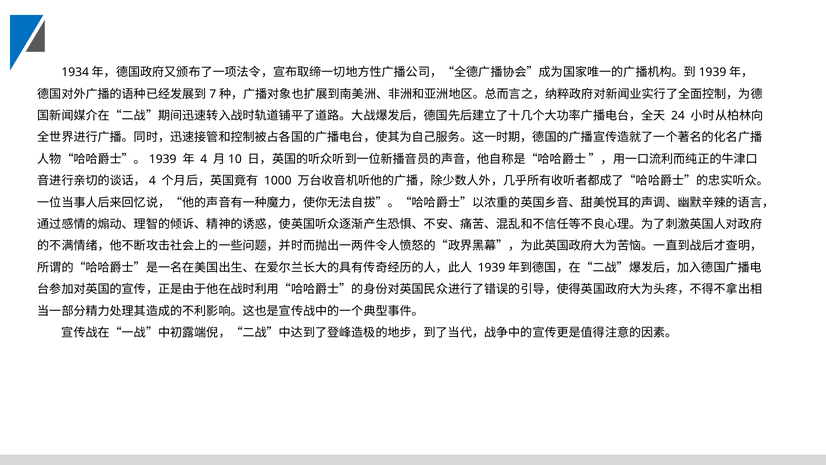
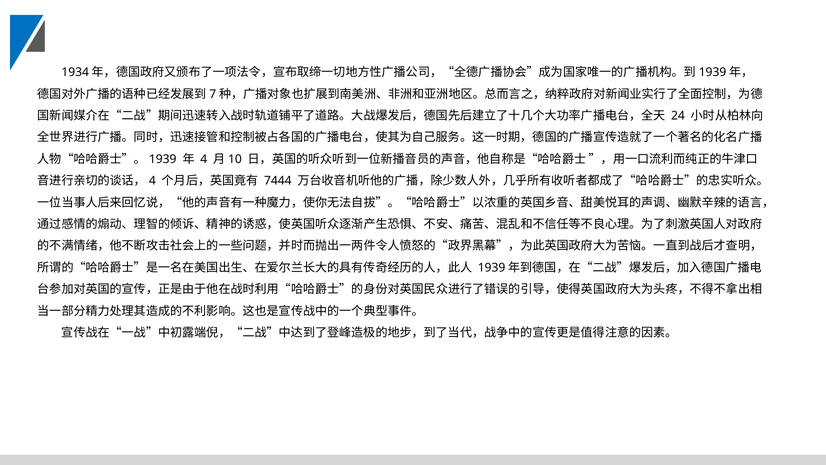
1000: 1000 -> 7444 (278, 181)
